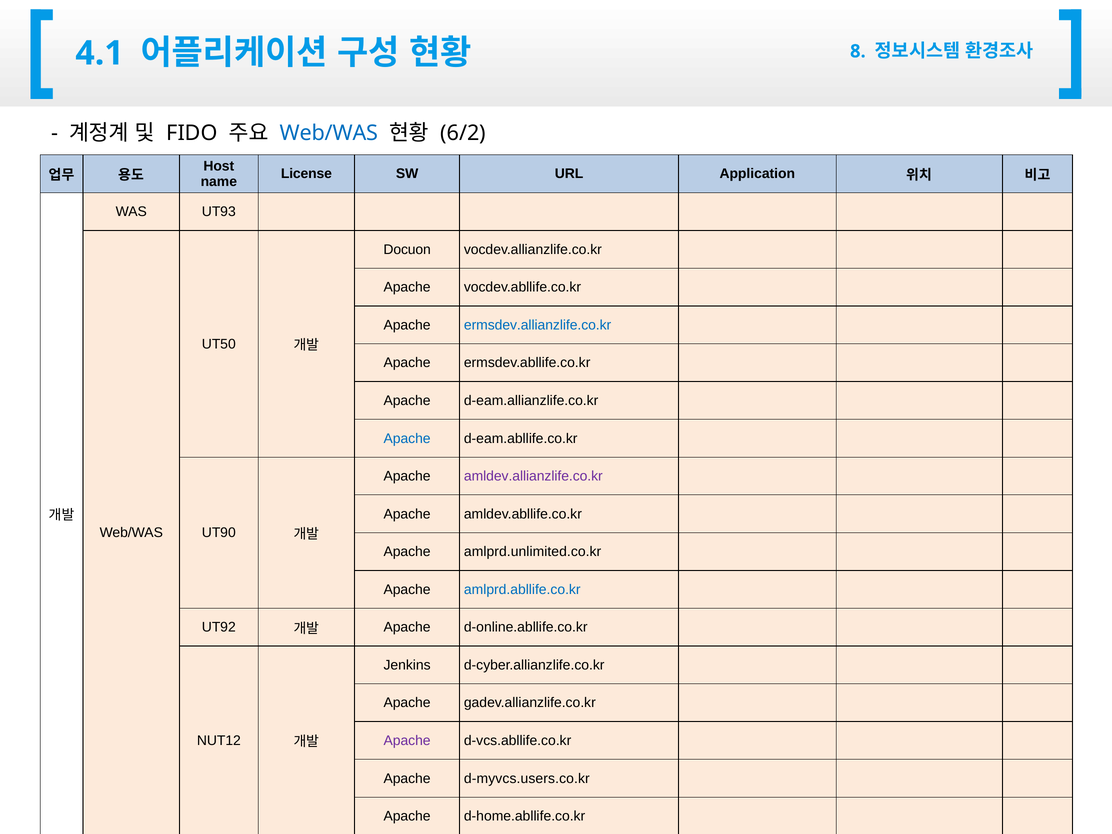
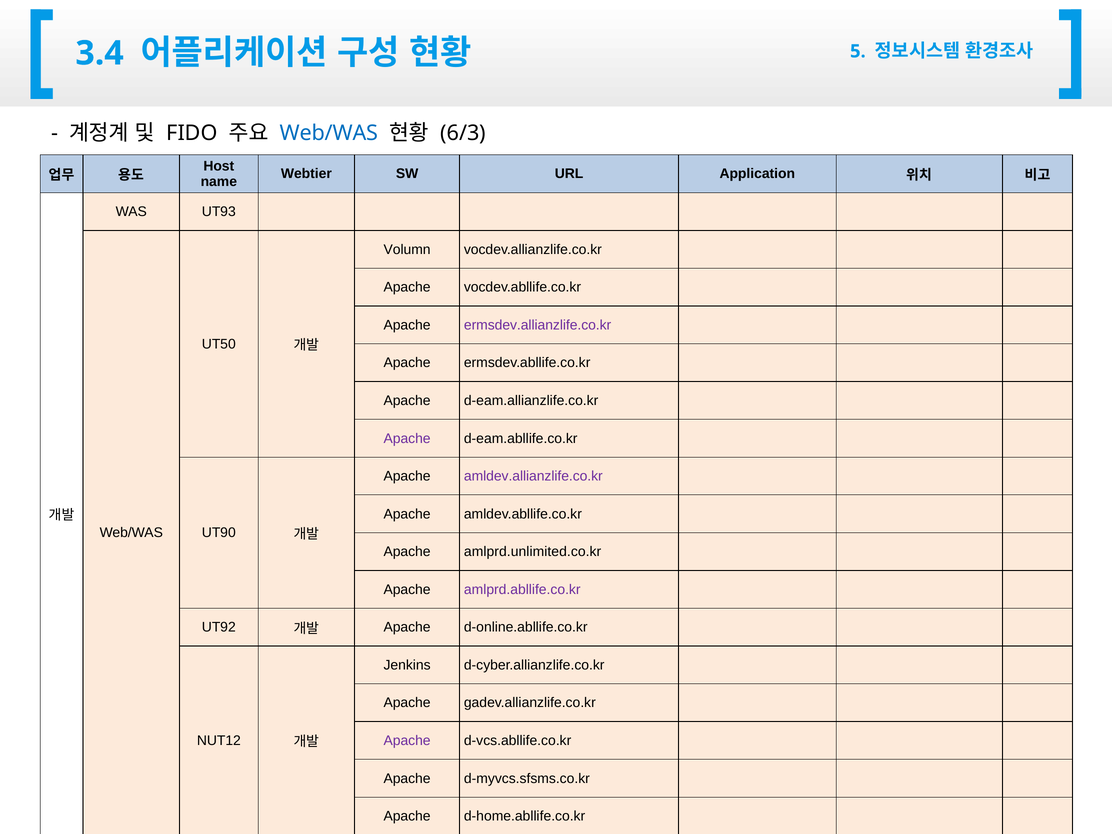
4.1: 4.1 -> 3.4 (100, 53)
8: 8 -> 5 (858, 51)
6/2: 6/2 -> 6/3 (463, 133)
License: License -> Webtier (306, 174)
Docuon: Docuon -> Volumn (407, 250)
ermsdev.allianzlife.co.kr colour: blue -> purple (538, 325)
Apache colour: blue -> purple (407, 438)
amlprd.abllife.co.kr colour: blue -> purple (522, 590)
d-myvcs.users.co.kr: d-myvcs.users.co.kr -> d-myvcs.sfsms.co.kr (527, 778)
